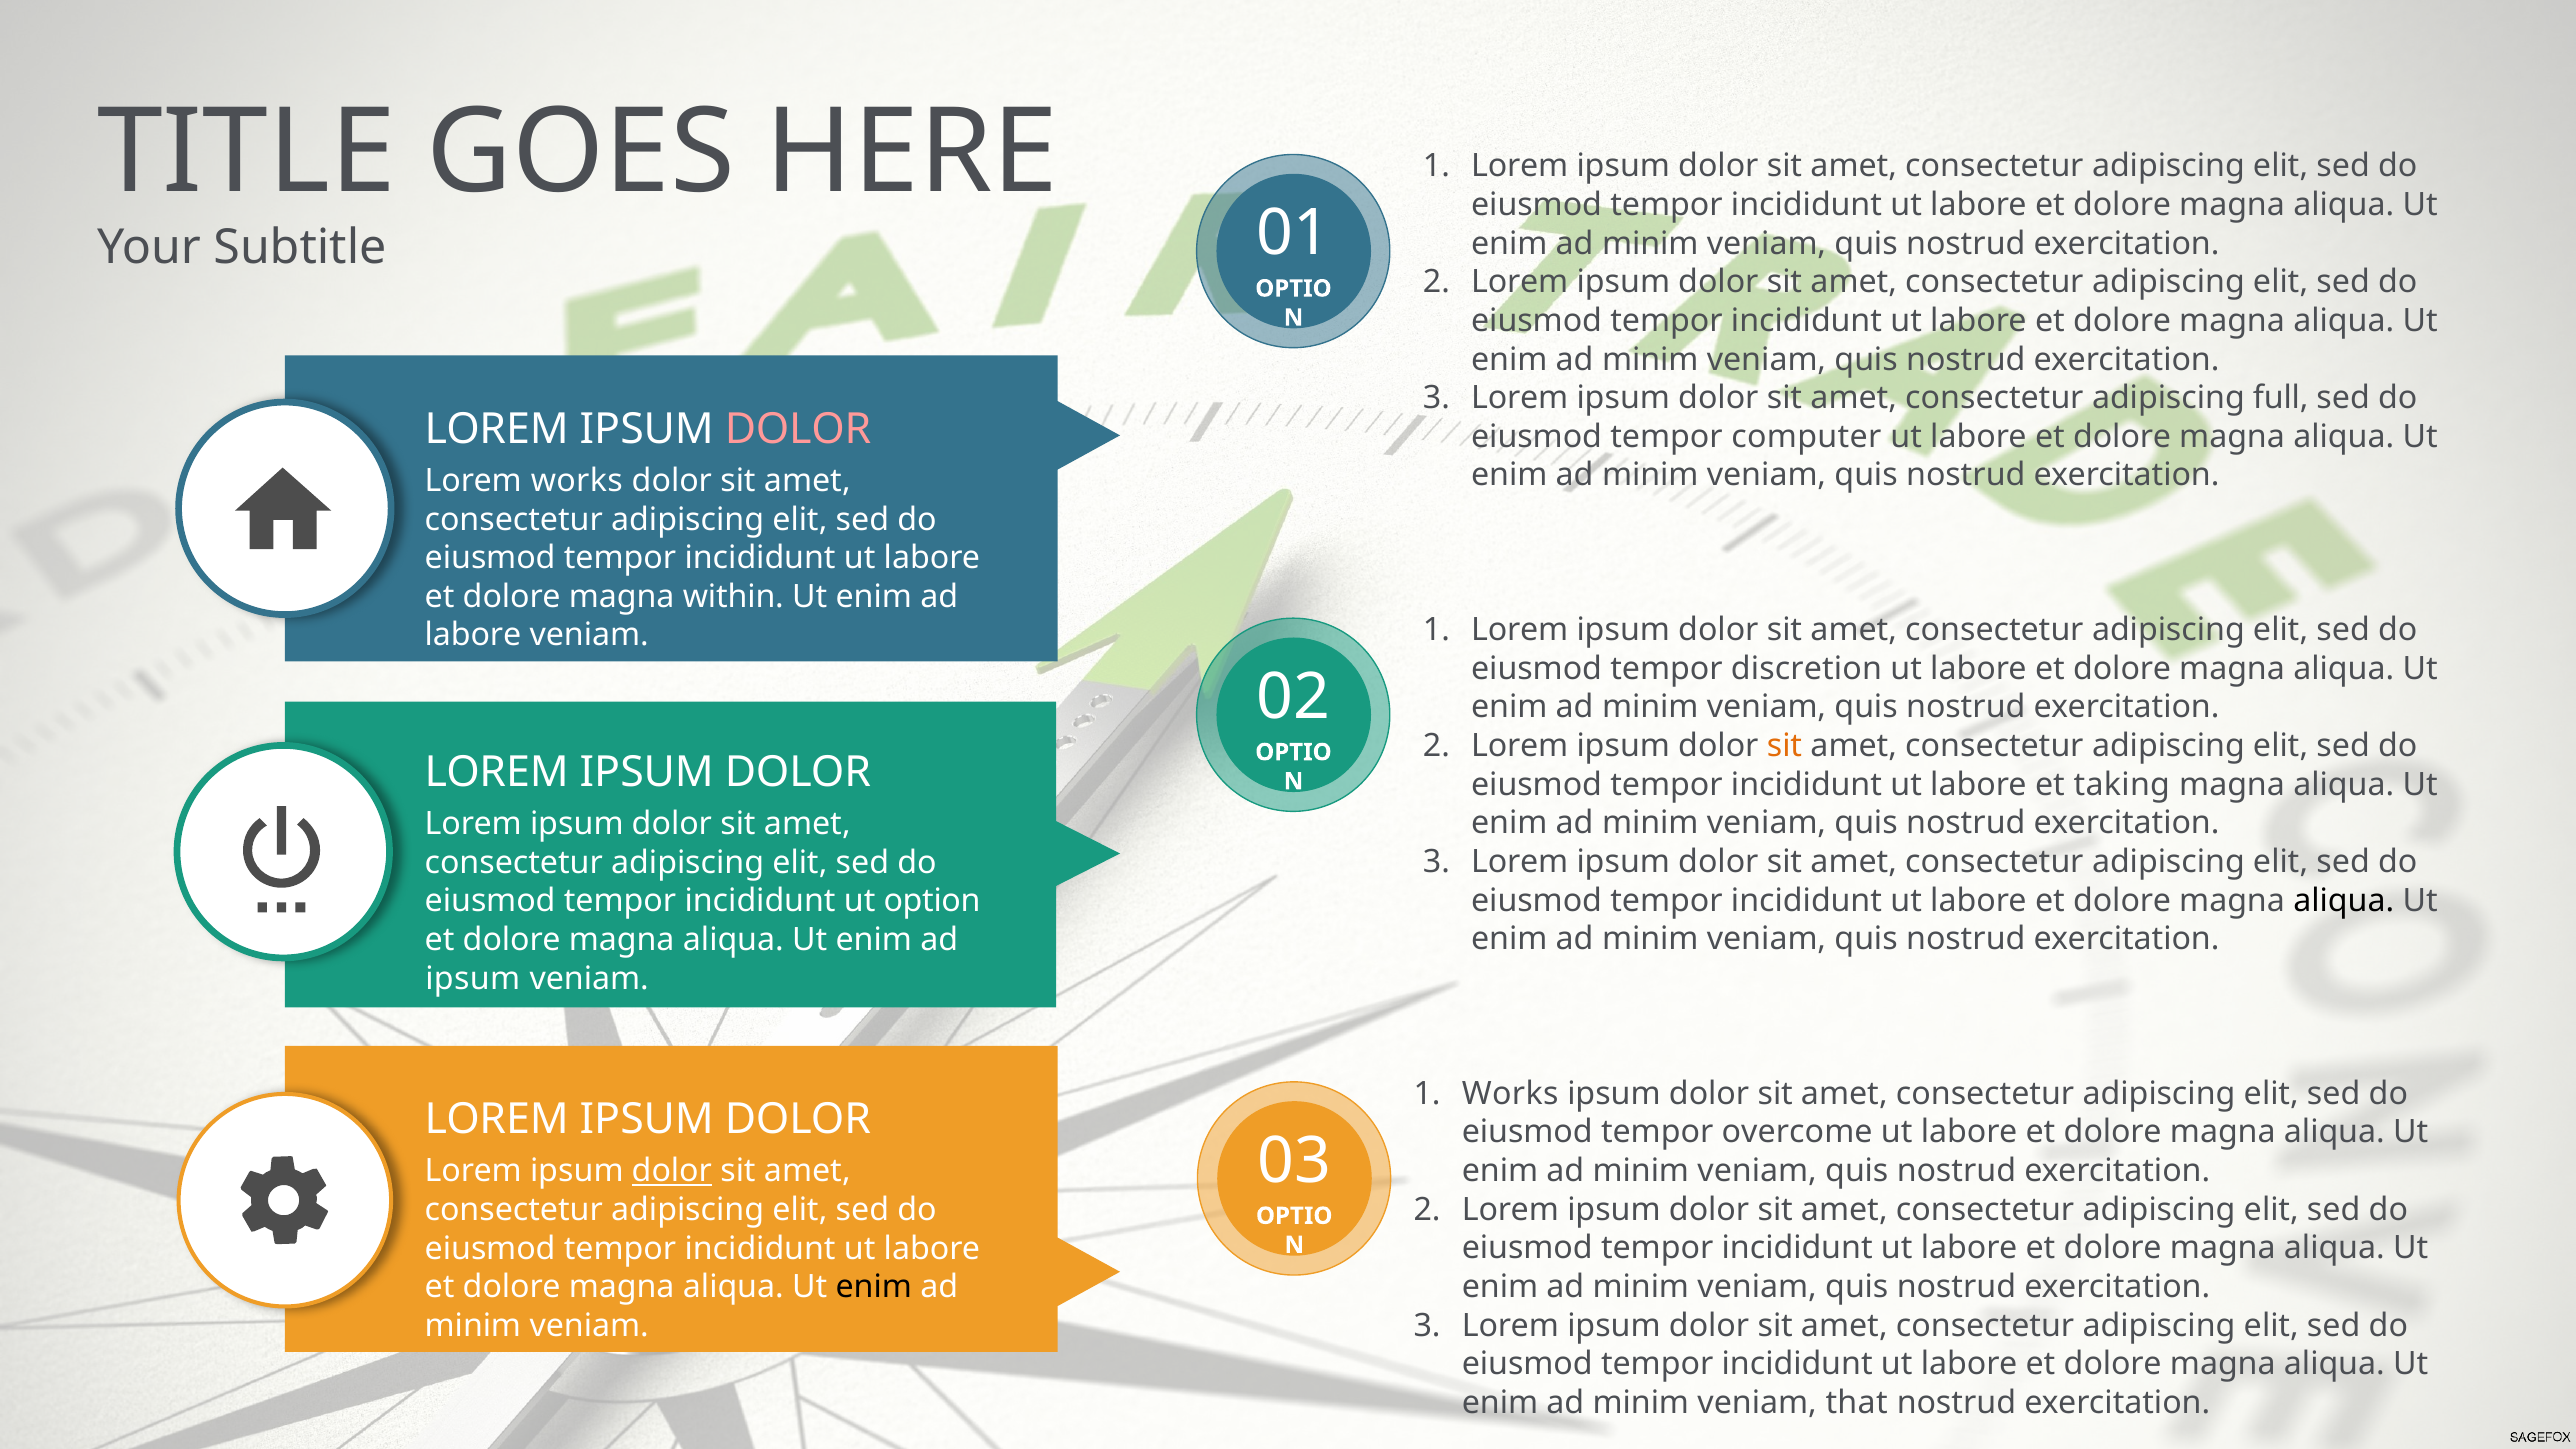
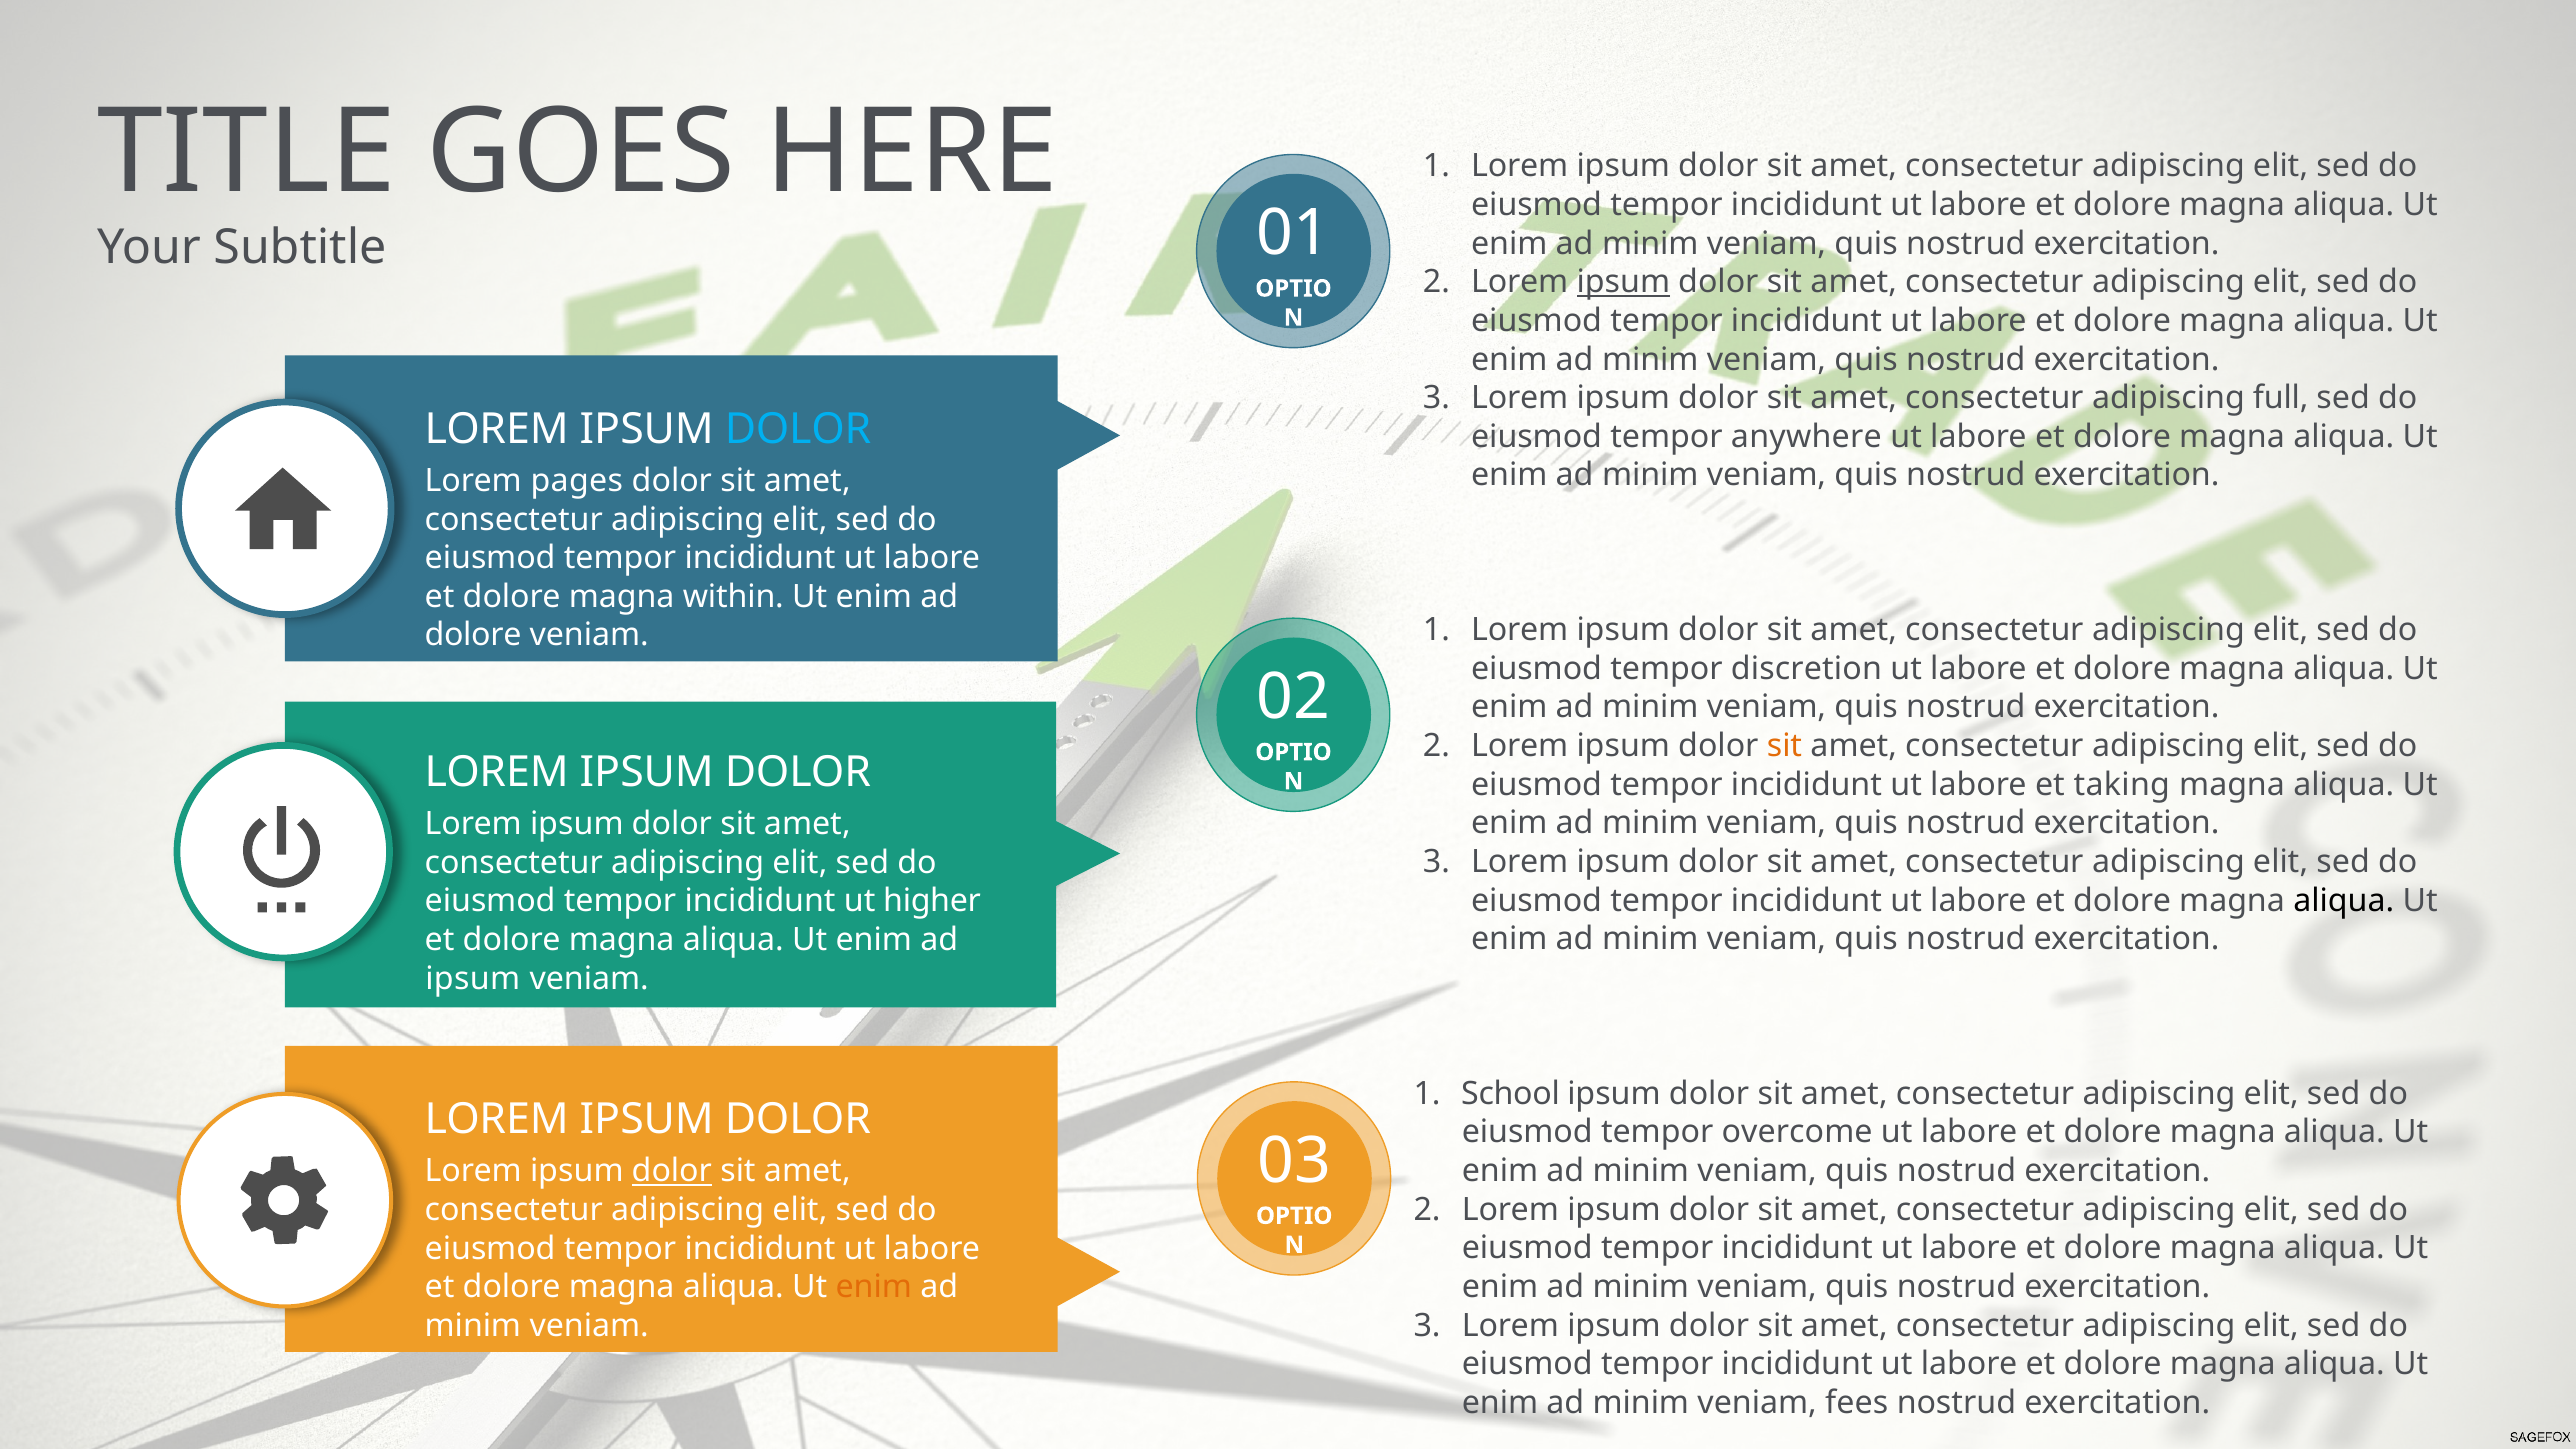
ipsum underline: none -> present (1623, 282)
DOLOR colour: pink -> light blue (798, 429)
computer: computer -> anywhere (1806, 437)
Lorem works: works -> pages (577, 481)
labore: labore -> dolore (473, 635)
option: option -> higher (932, 901)
Works: Works -> School (1511, 1094)
enim colour: black -> orange (874, 1287)
that: that -> fees (1857, 1403)
